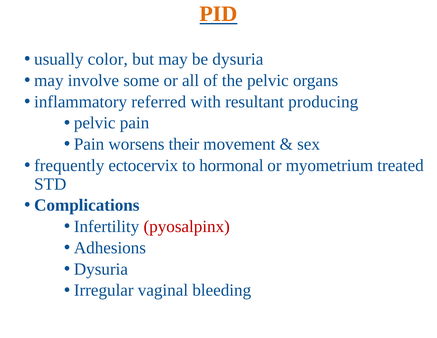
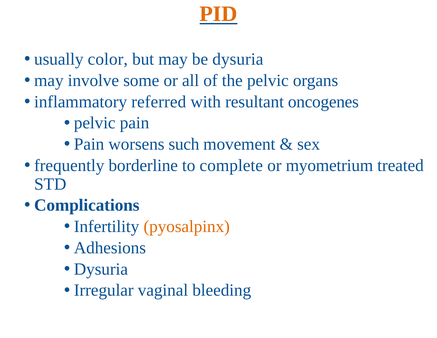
producing: producing -> oncogenes (323, 102)
their: their -> such (184, 144)
ectocervix: ectocervix -> borderline (143, 165)
hormonal: hormonal -> complete (231, 165)
pyosalpinx colour: red -> orange (187, 226)
